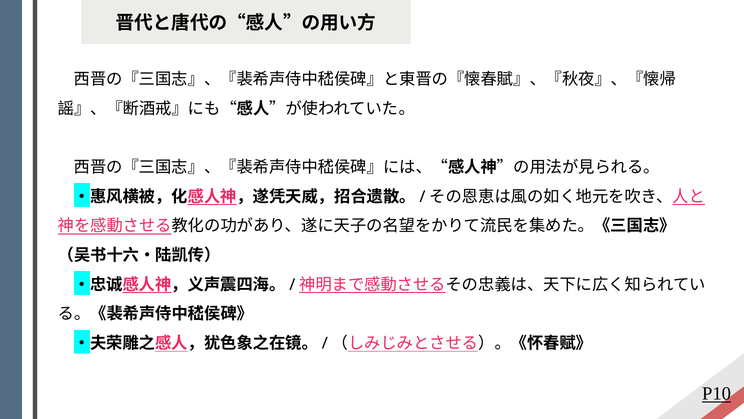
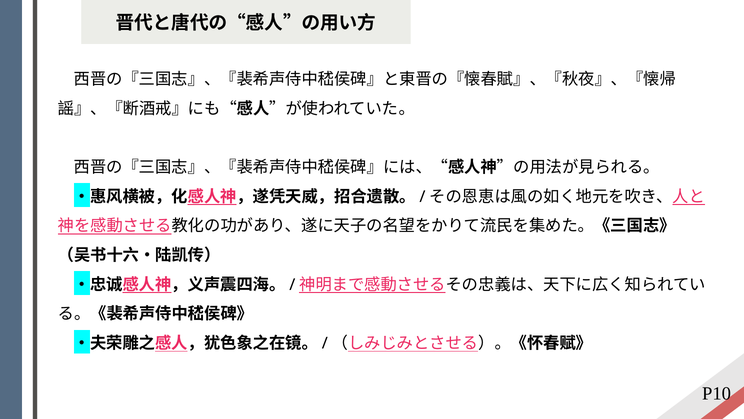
P10 underline: present -> none (717, 393)
